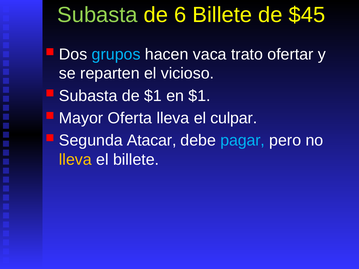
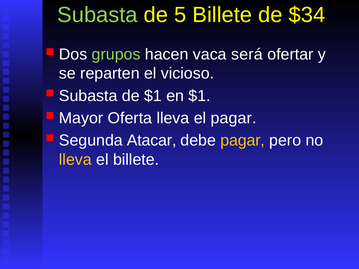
6: 6 -> 5 (180, 15)
$45: $45 -> $34 (307, 15)
grupos colour: light blue -> light green (116, 54)
trato: trato -> será (247, 54)
el culpar: culpar -> pagar (234, 118)
pagar colour: light blue -> yellow (243, 141)
